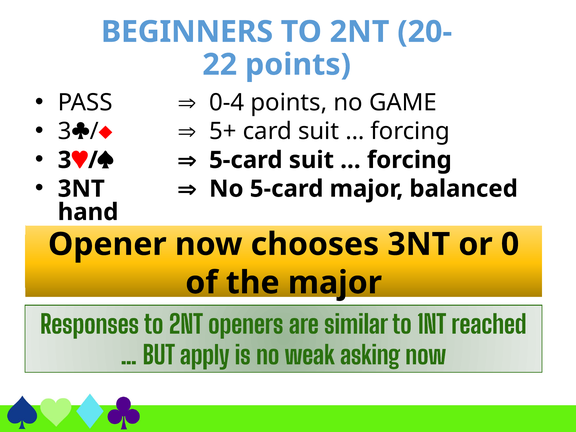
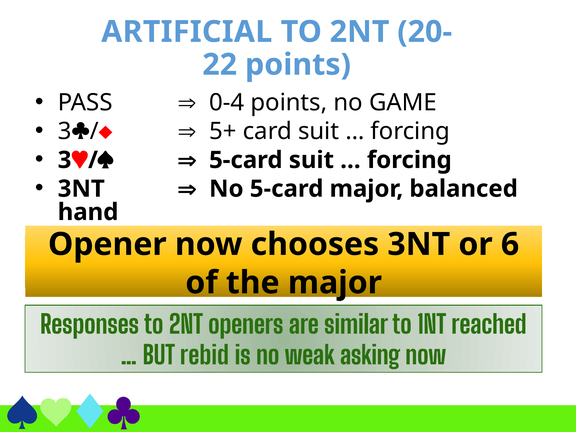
BEGINNERS: BEGINNERS -> ARTIFICIAL (187, 32)
0: 0 -> 6 (510, 244)
apply: apply -> rebid (204, 356)
